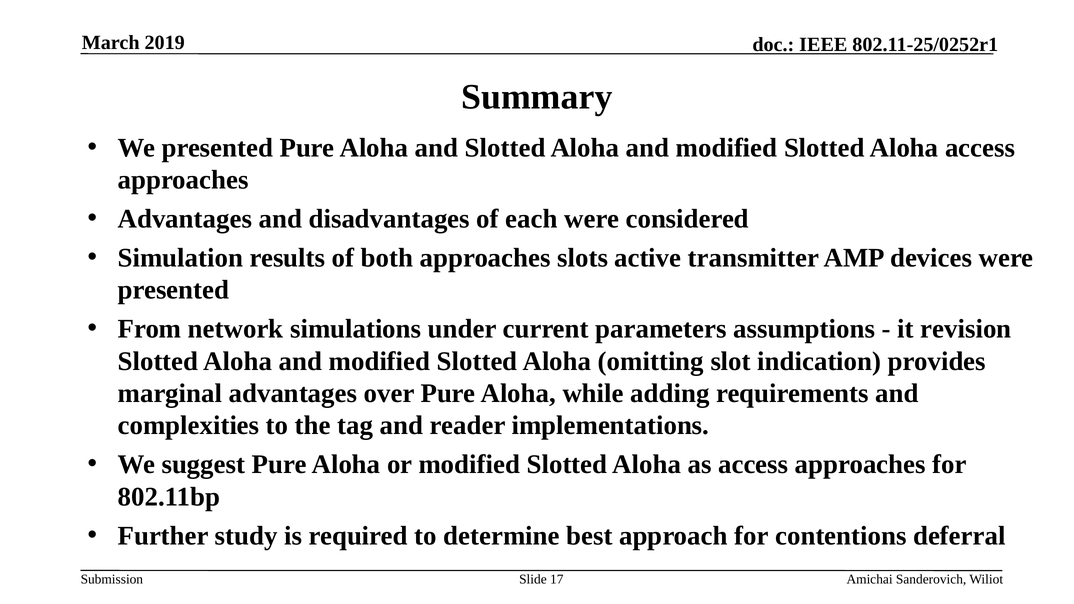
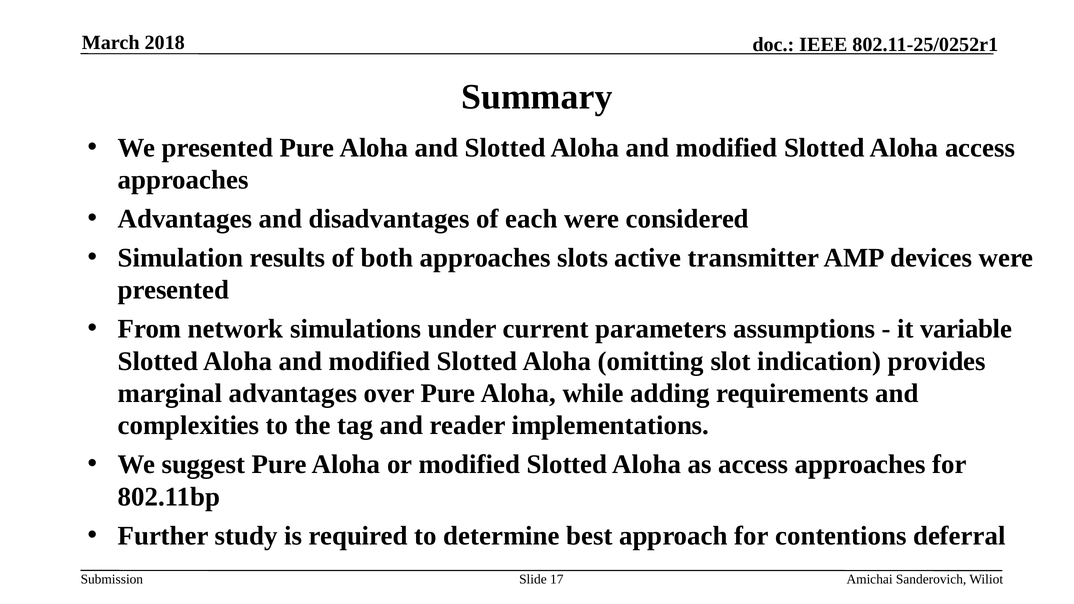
2019: 2019 -> 2018 (165, 43)
revision: revision -> variable (966, 329)
